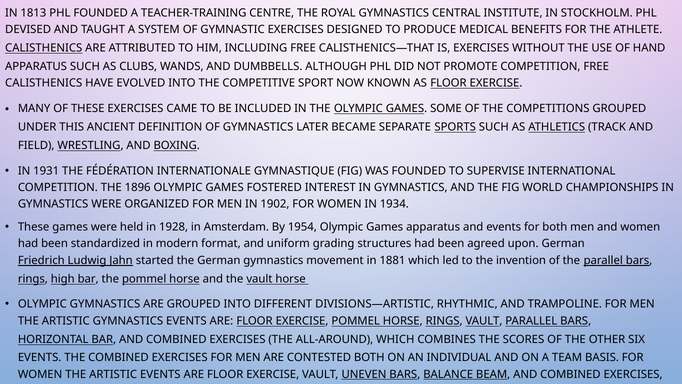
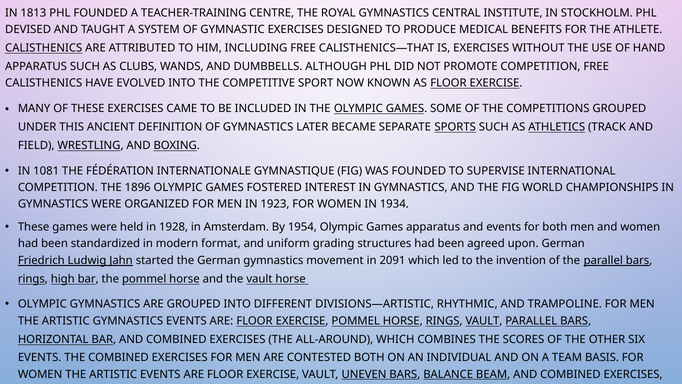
1931: 1931 -> 1081 (46, 171)
1902: 1902 -> 1923 (275, 204)
1881: 1881 -> 2091 (392, 260)
